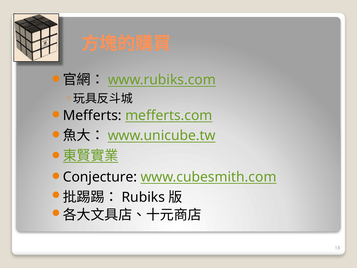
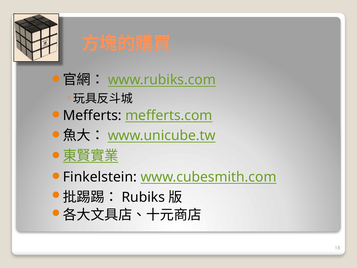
Conjecture: Conjecture -> Finkelstein (100, 177)
